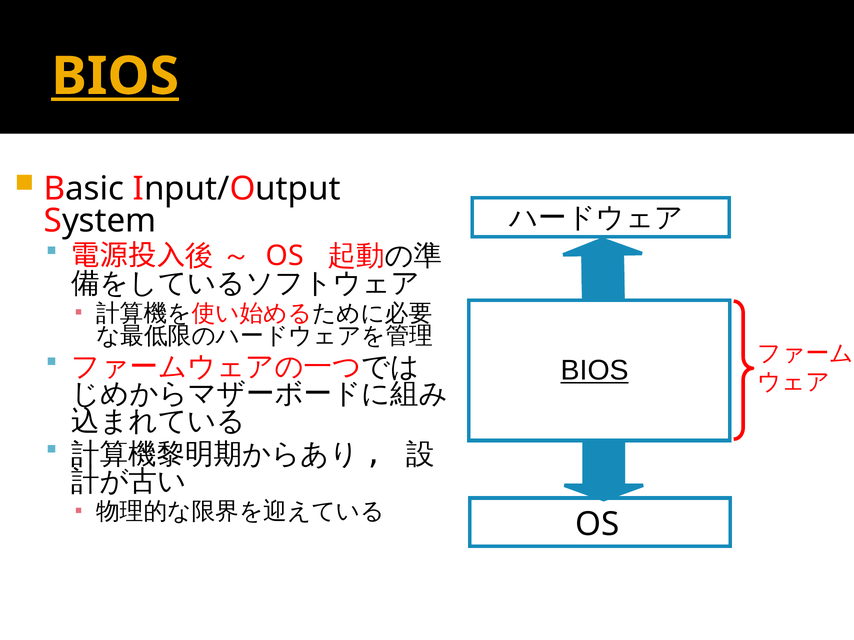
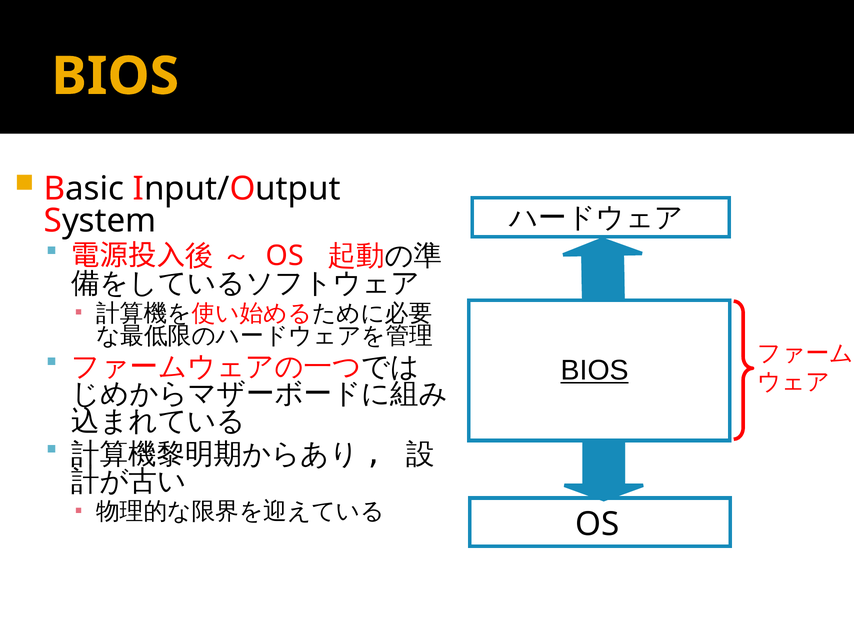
BIOS underline: present -> none (115, 76)
